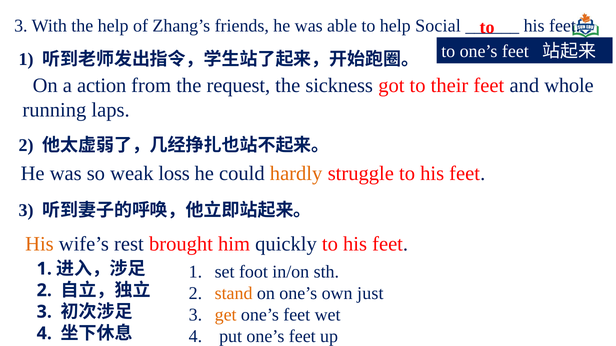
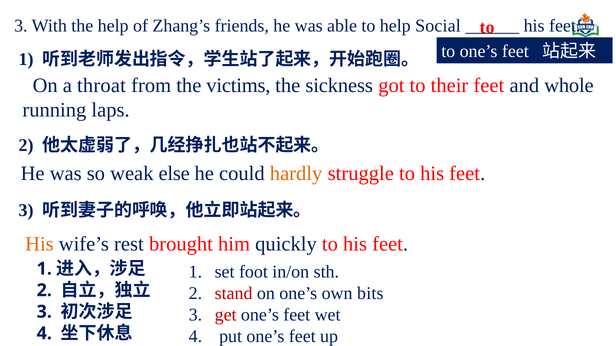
action: action -> throat (101, 85)
request: request -> victims (238, 85)
loss: loss -> else (174, 174)
stand colour: orange -> red (234, 294)
just: just -> bits (370, 294)
get colour: orange -> red (226, 315)
